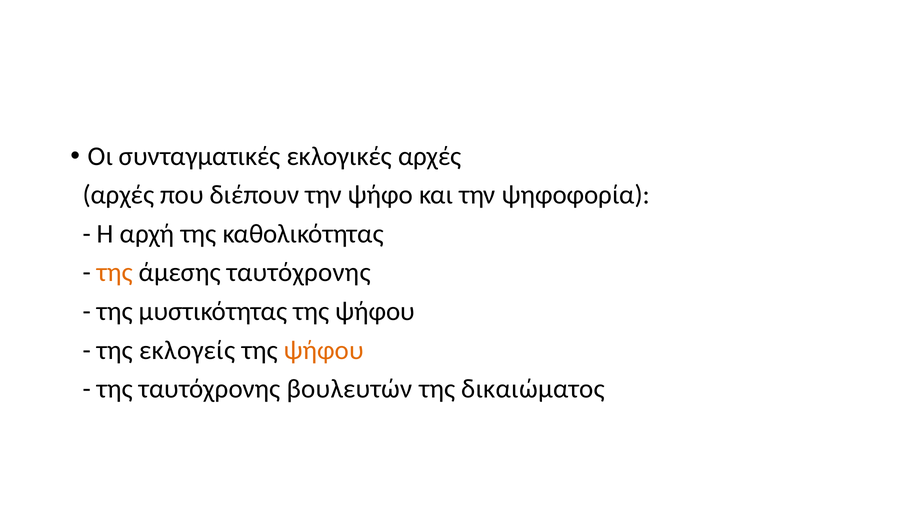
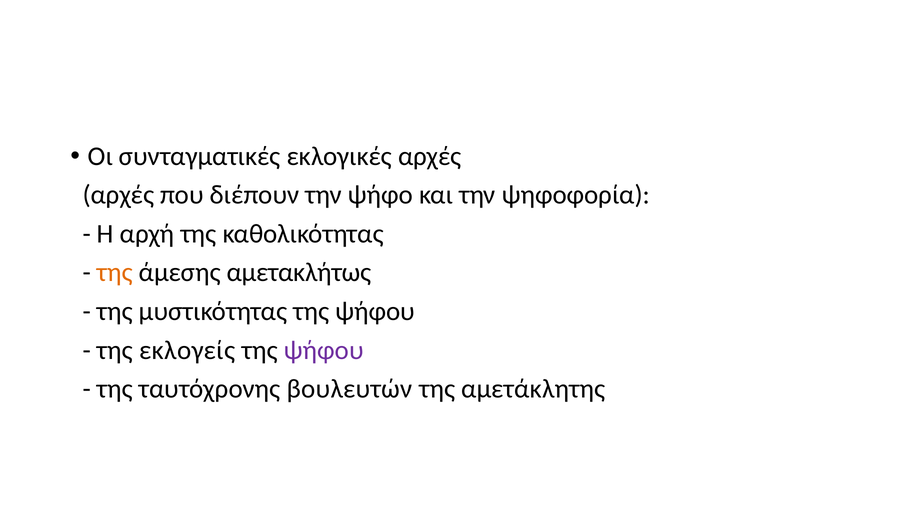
άμεσης ταυτόχρονης: ταυτόχρονης -> αμετακλήτως (299, 272)
ψήφου colour: orange -> purple (324, 350)
δικαιώματος: δικαιώματος -> αμετάκλητης (533, 389)
